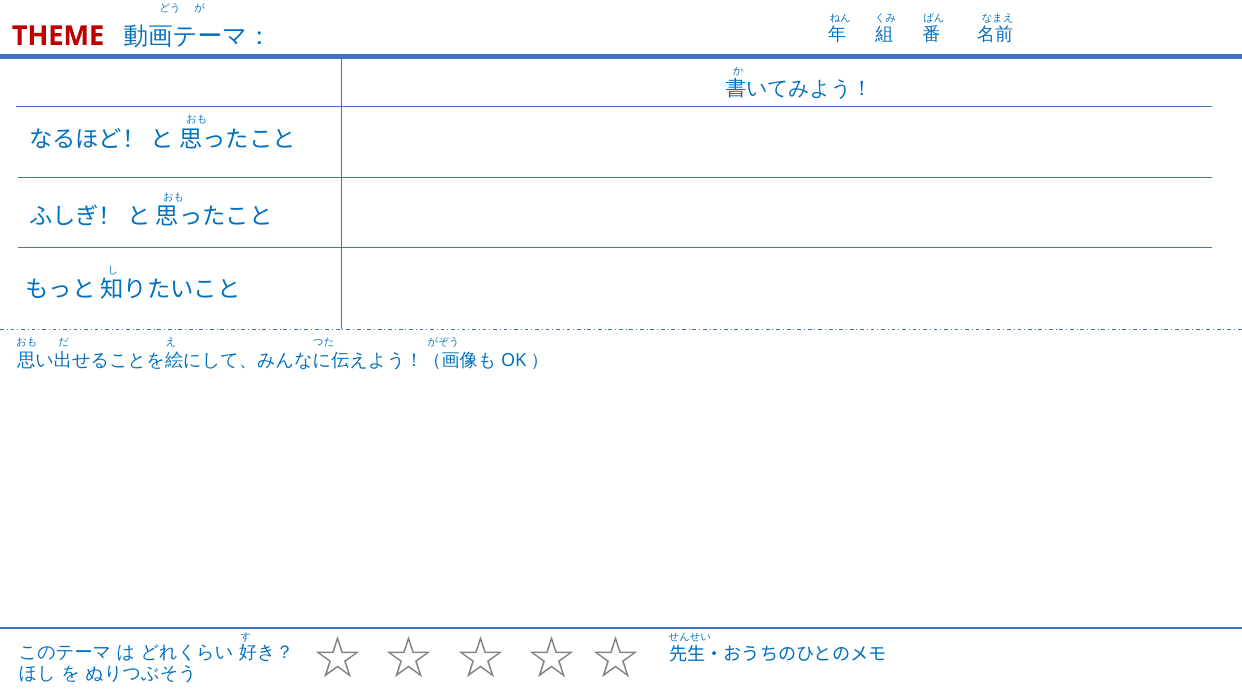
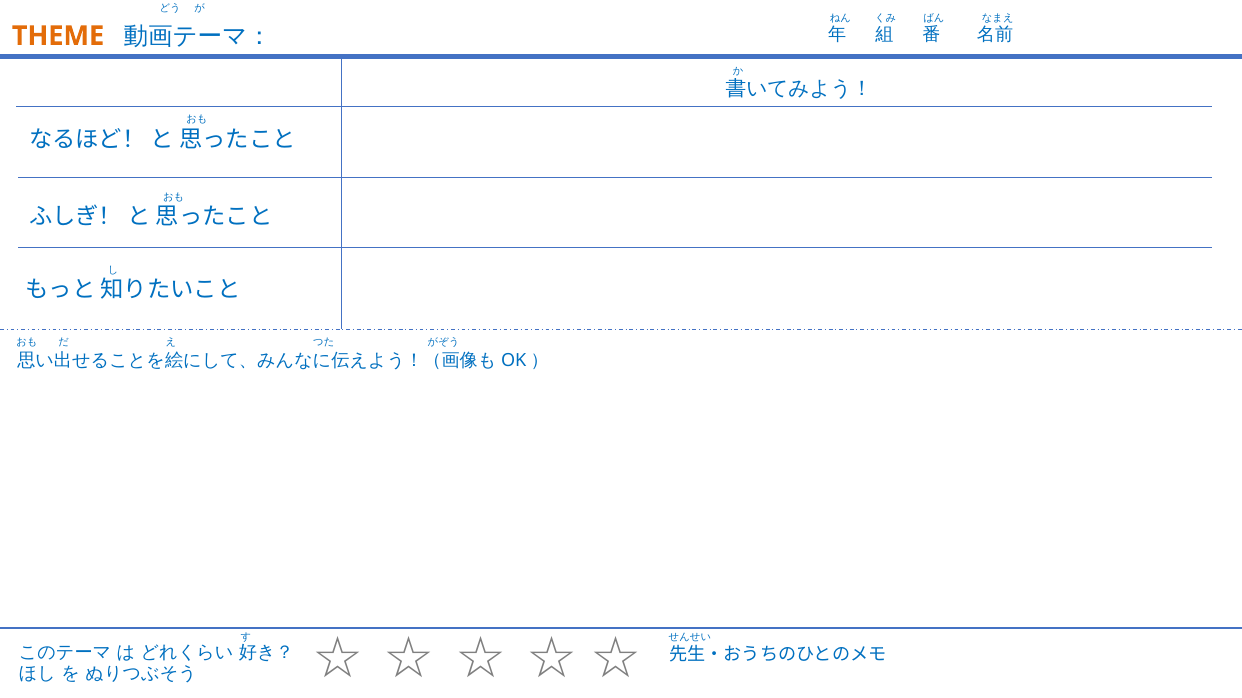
THEME colour: red -> orange (58, 36)
